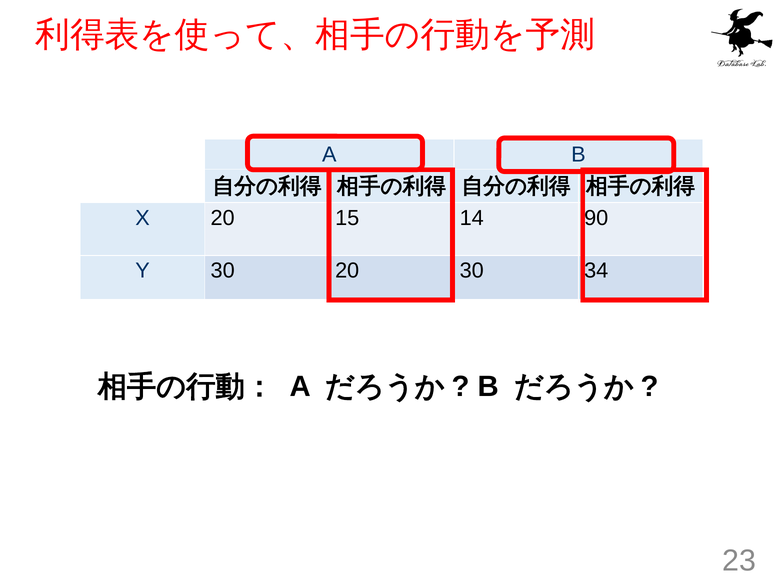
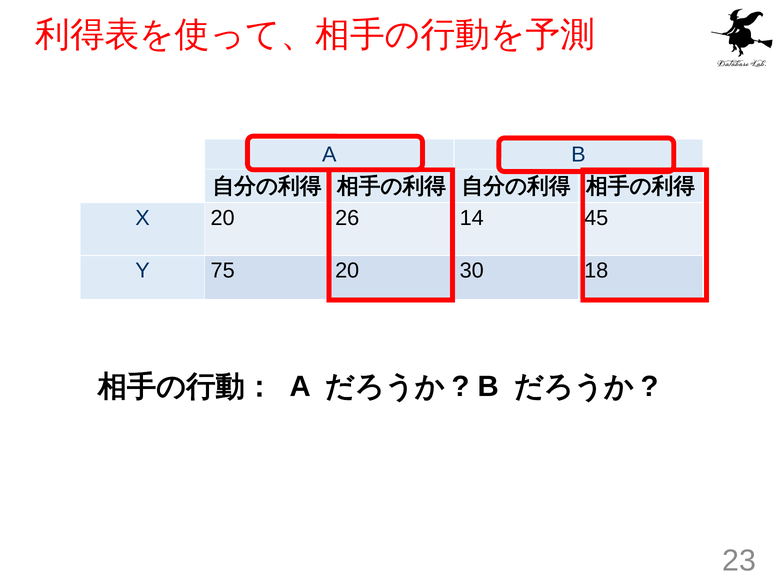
15: 15 -> 26 (347, 218)
90: 90 -> 45 (596, 218)
Y 30: 30 -> 75 (223, 271)
34: 34 -> 18 (596, 271)
